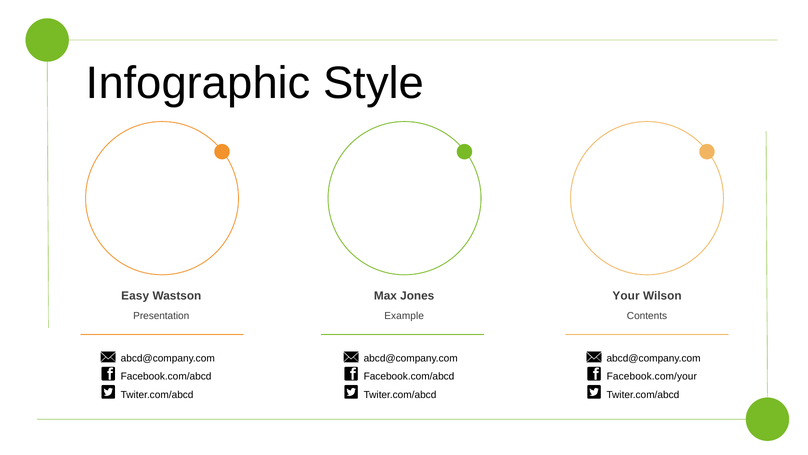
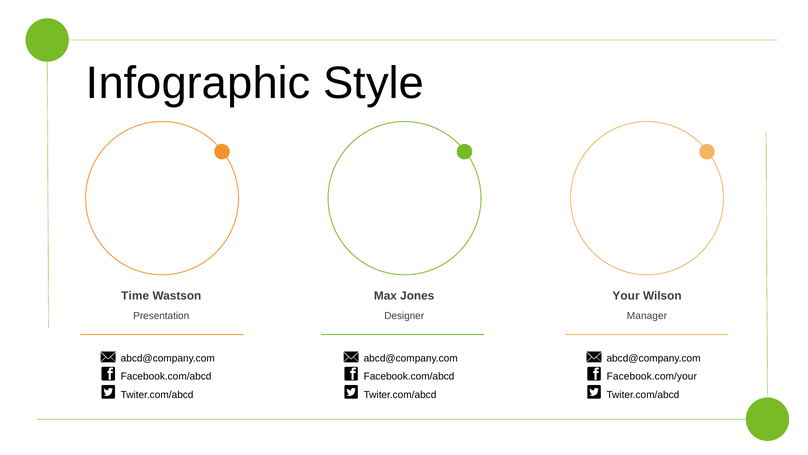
Easy: Easy -> Time (135, 296)
Example: Example -> Designer (404, 316)
Contents: Contents -> Manager (647, 316)
